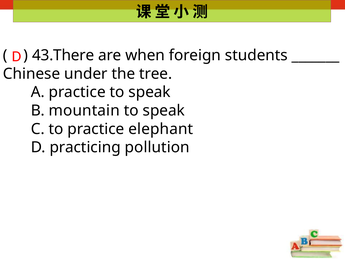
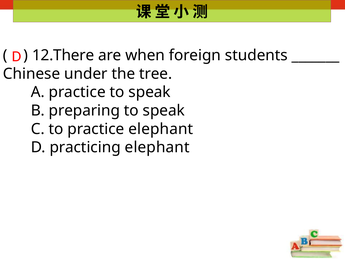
43.There: 43.There -> 12.There (63, 55)
mountain: mountain -> preparing (84, 110)
practicing pollution: pollution -> elephant (157, 147)
